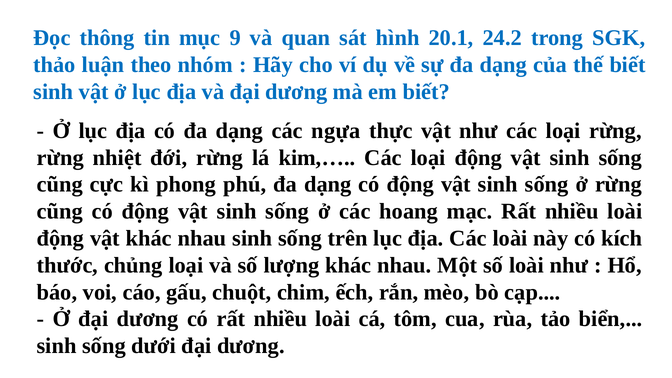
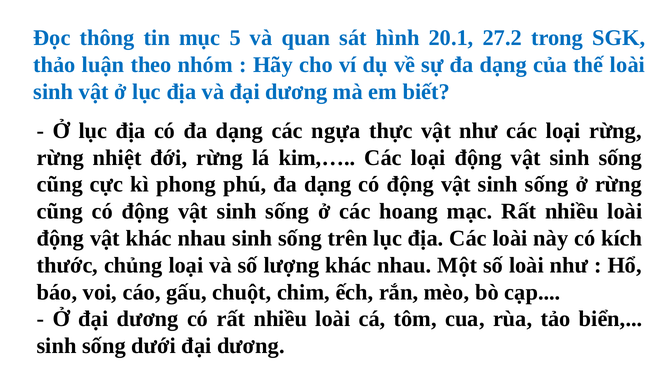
9: 9 -> 5 (235, 38)
24.2: 24.2 -> 27.2 (502, 38)
thế biết: biết -> loài (627, 65)
